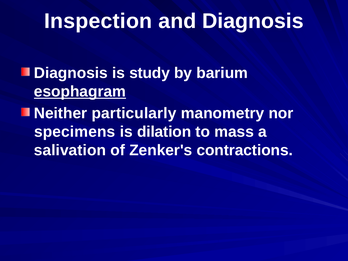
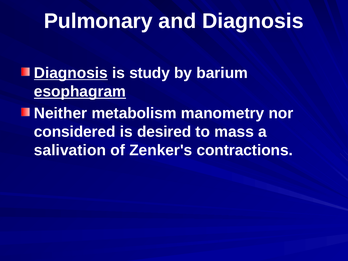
Inspection: Inspection -> Pulmonary (98, 21)
Diagnosis underline: none -> present (71, 73)
particularly: particularly -> metabolism (134, 113)
specimens: specimens -> considered (75, 132)
dilation: dilation -> desired (164, 132)
